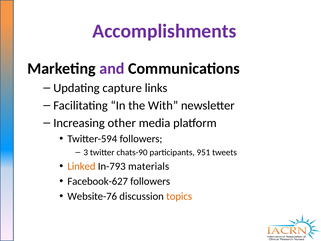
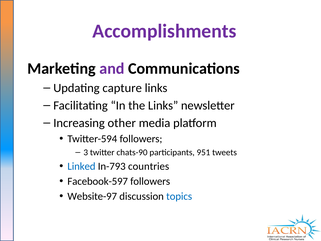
the With: With -> Links (163, 105)
Linked colour: orange -> blue (81, 166)
materials: materials -> countries (149, 166)
Facebook-627: Facebook-627 -> Facebook-597 (98, 181)
Website-76: Website-76 -> Website-97 (92, 196)
topics colour: orange -> blue (179, 196)
